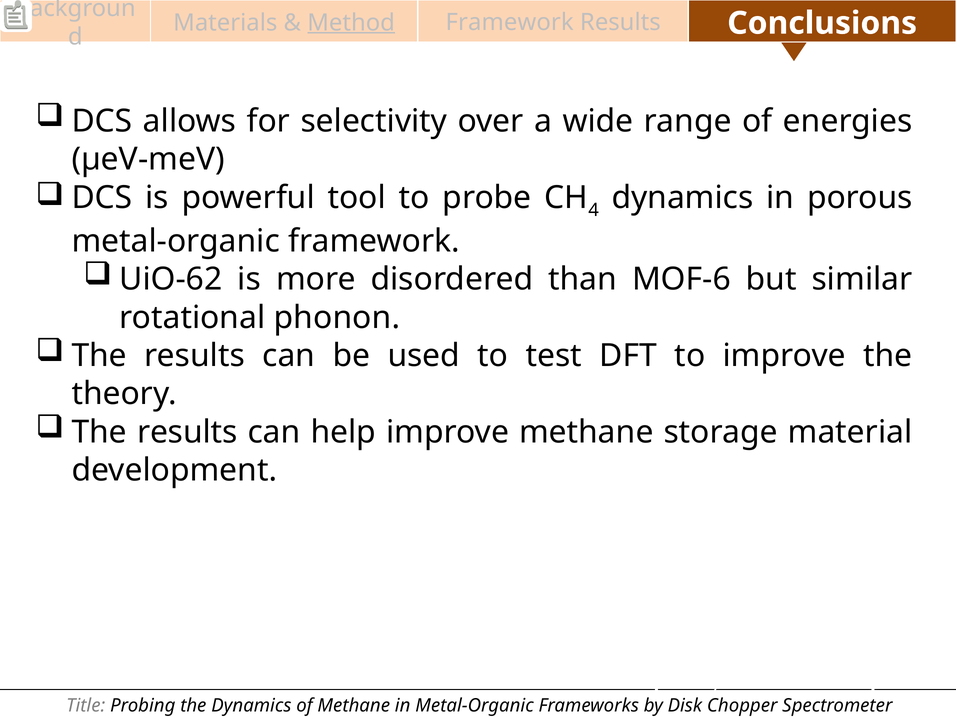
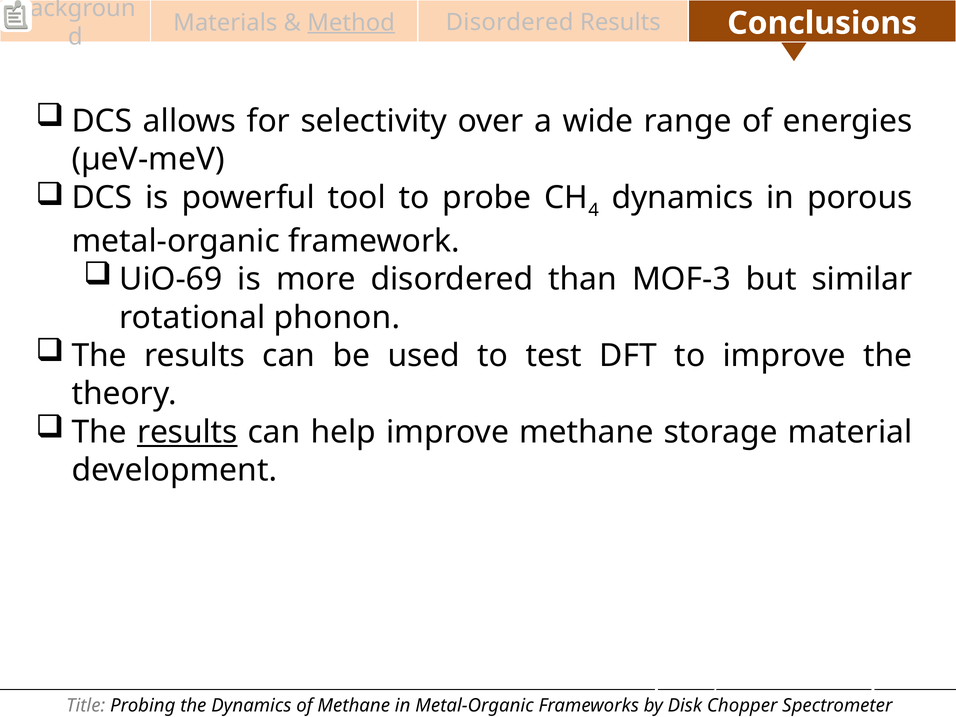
Framework: Framework -> Disordered (510, 23)
UiO-62: UiO-62 -> UiO-69 (171, 279)
MOF-6: MOF-6 -> MOF-3 (681, 279)
results underline: none -> present (187, 432)
